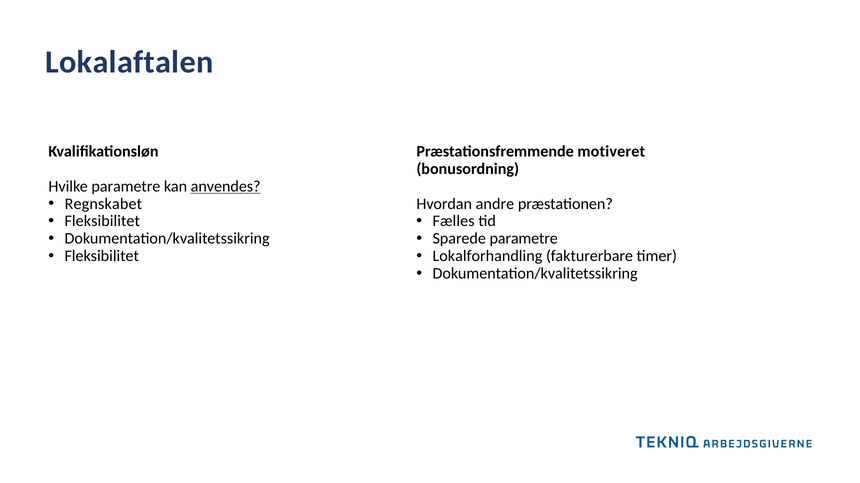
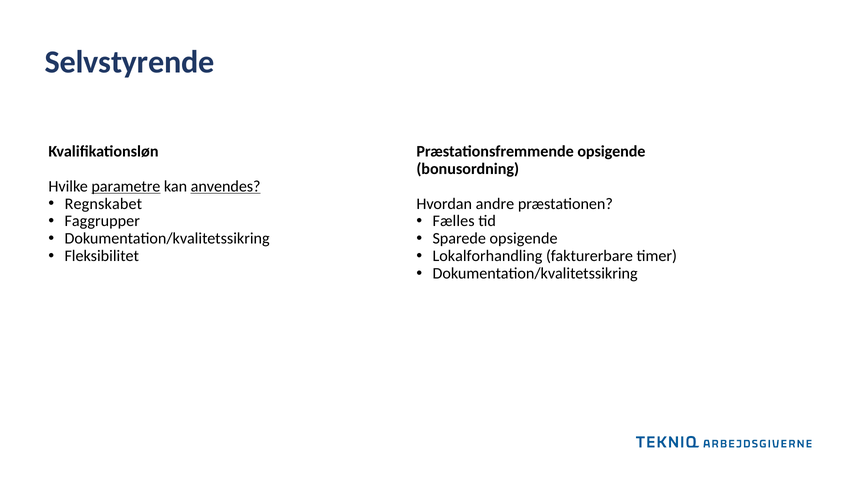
Lokalaftalen: Lokalaftalen -> Selvstyrende (130, 62)
Præstationsfremmende motiveret: motiveret -> opsigende (611, 152)
parametre underline: none -> present (126, 187)
Fleksibilitet: Fleksibilitet -> Faggrupper (102, 221)
Sparede parametre: parametre -> opsigende (524, 239)
